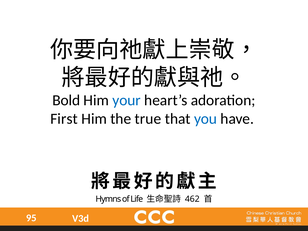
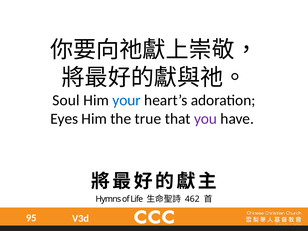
Bold: Bold -> Soul (66, 100)
First: First -> Eyes (64, 119)
you colour: blue -> purple (206, 119)
